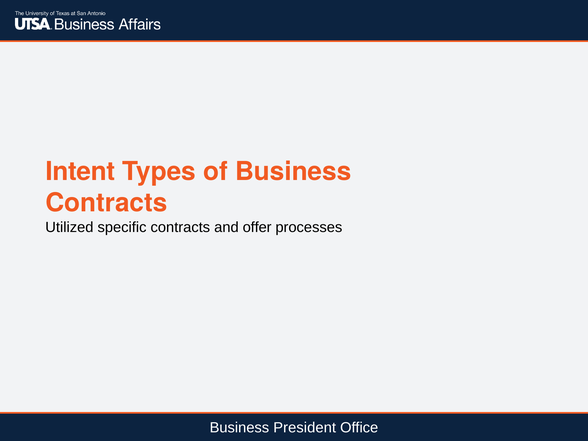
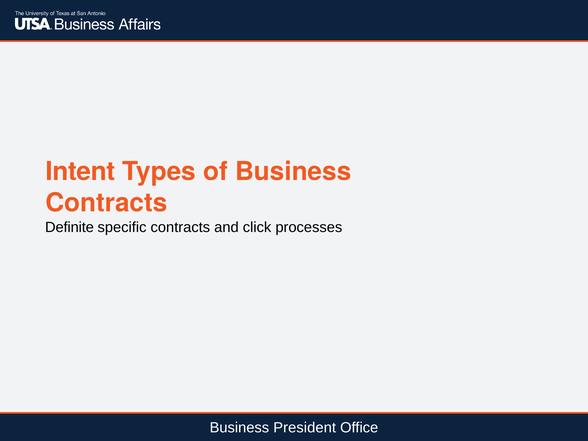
Utilized: Utilized -> Definite (69, 227)
offer: offer -> click (257, 227)
